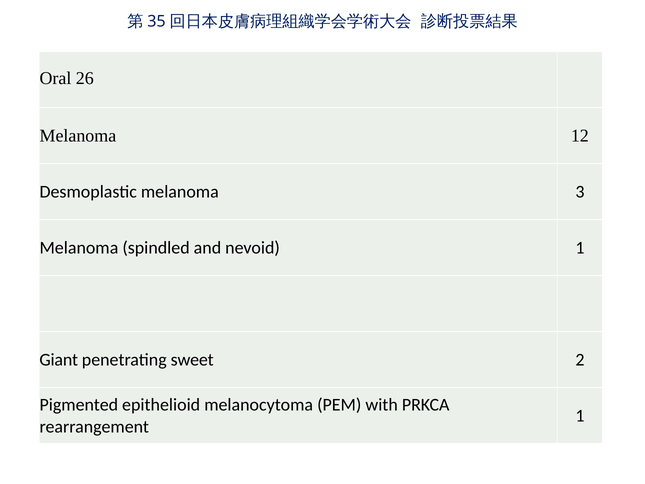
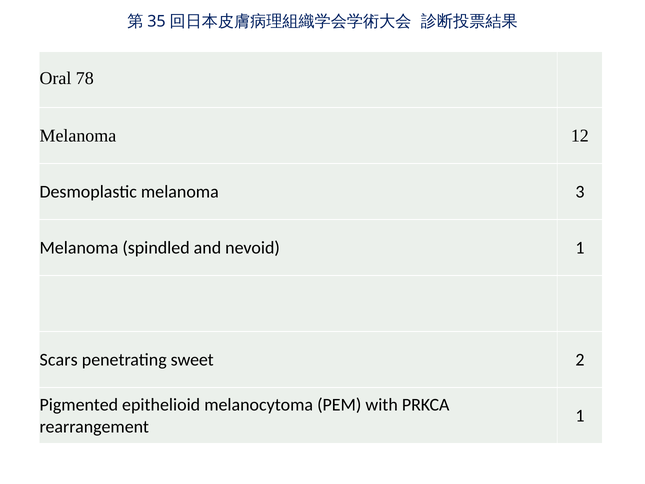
26: 26 -> 78 (85, 78)
Giant: Giant -> Scars (59, 360)
